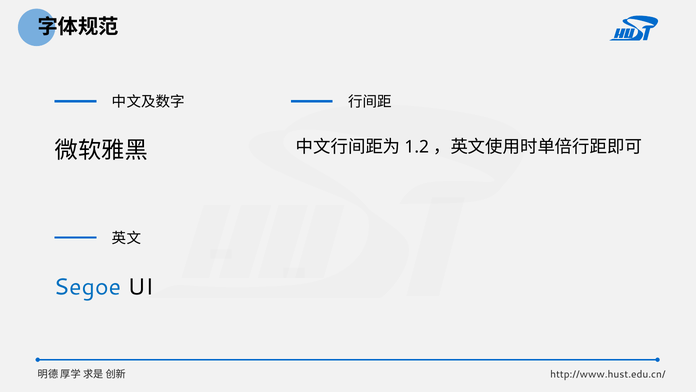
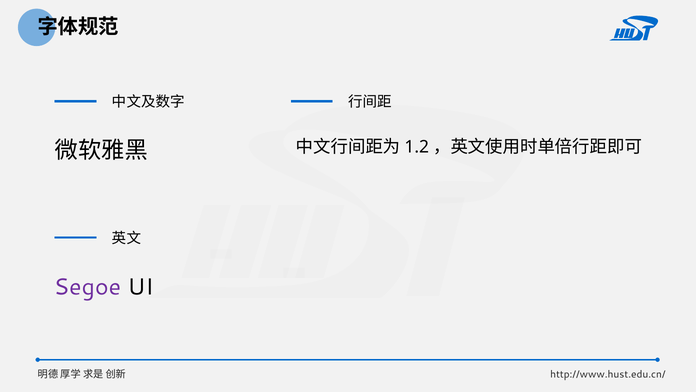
Segoe colour: blue -> purple (87, 286)
